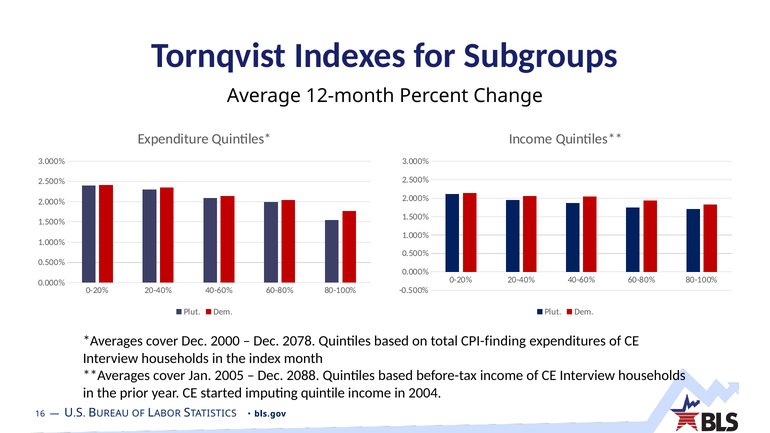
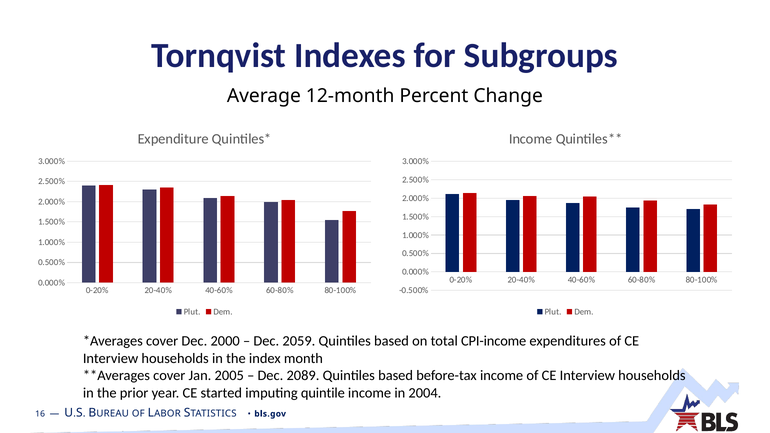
2078: 2078 -> 2059 (299, 341)
CPI-finding: CPI-finding -> CPI-income (494, 341)
2088: 2088 -> 2089 (303, 376)
